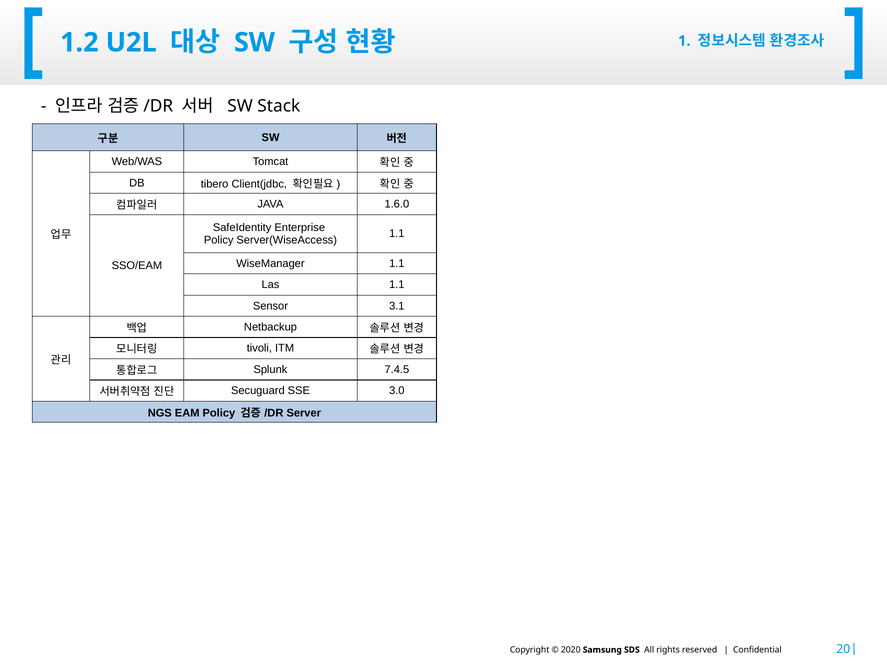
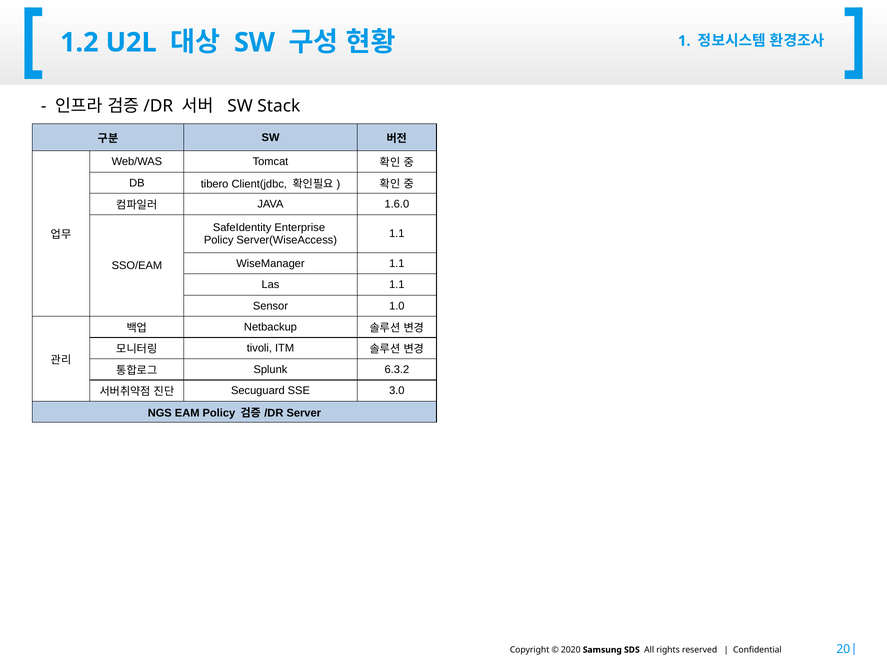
3.1: 3.1 -> 1.0 (397, 306)
7.4.5: 7.4.5 -> 6.3.2 (397, 370)
